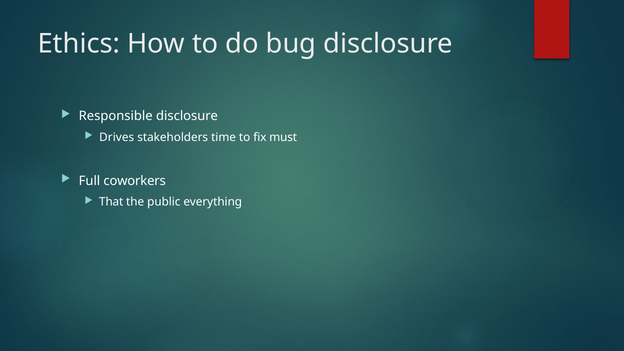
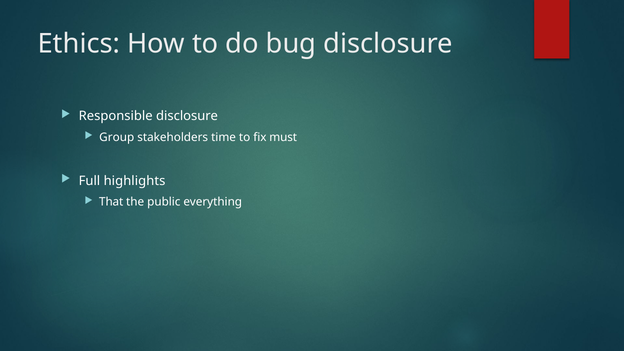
Drives: Drives -> Group (117, 137)
coworkers: coworkers -> highlights (135, 181)
